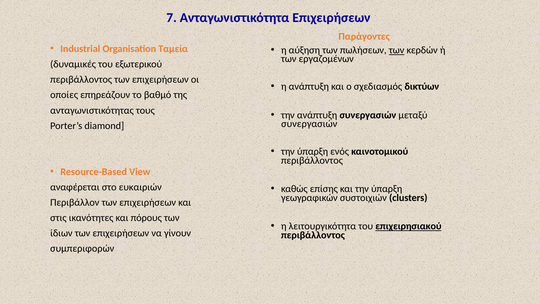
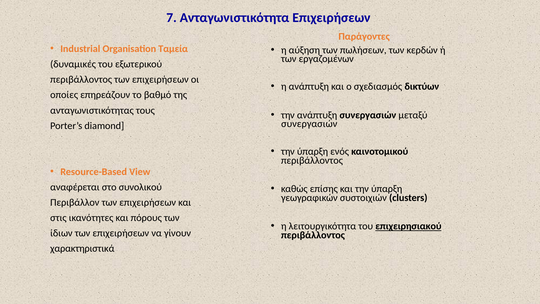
των underline: present -> none (397, 50)
ευκαιριών: ευκαιριών -> συνολικού (140, 187)
συμπεριφορών: συμπεριφορών -> χαρακτηριστικά (82, 248)
